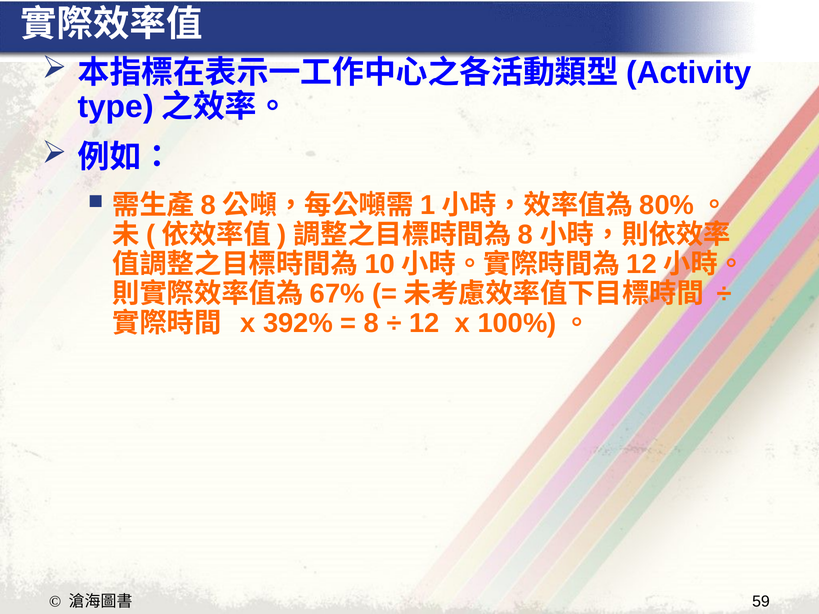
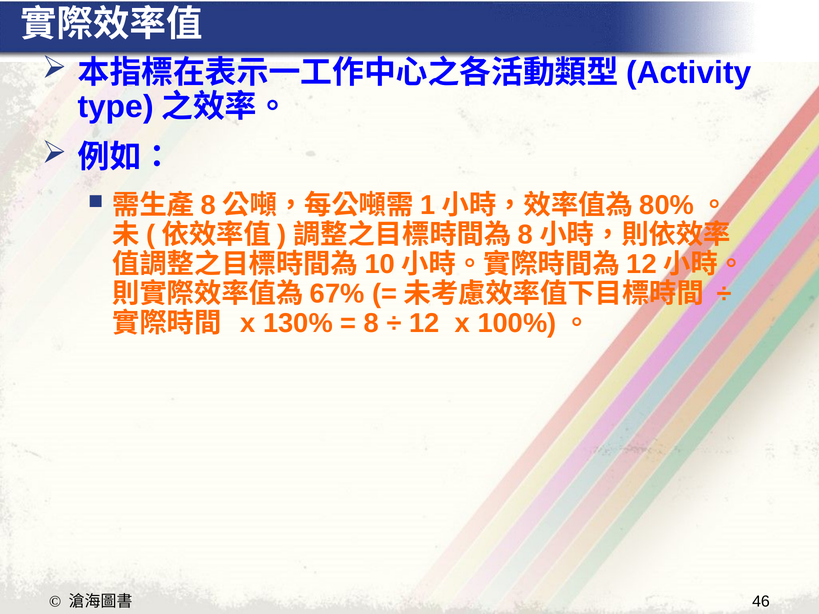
392%: 392% -> 130% (298, 323)
59: 59 -> 46 (761, 602)
